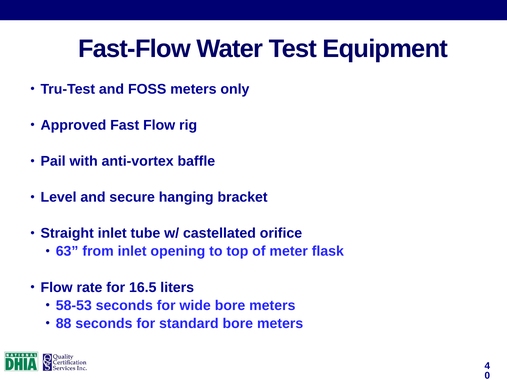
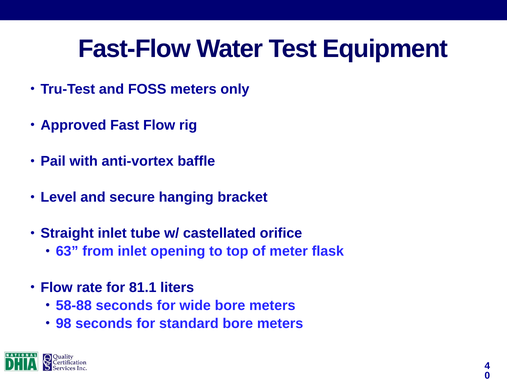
16.5: 16.5 -> 81.1 (143, 288)
58-53: 58-53 -> 58-88 (74, 306)
88: 88 -> 98 (64, 324)
